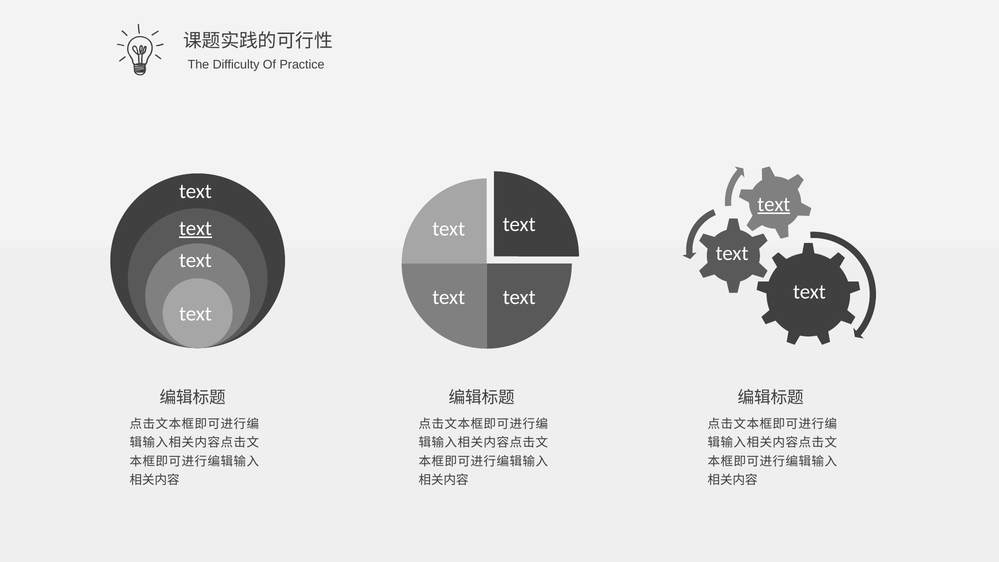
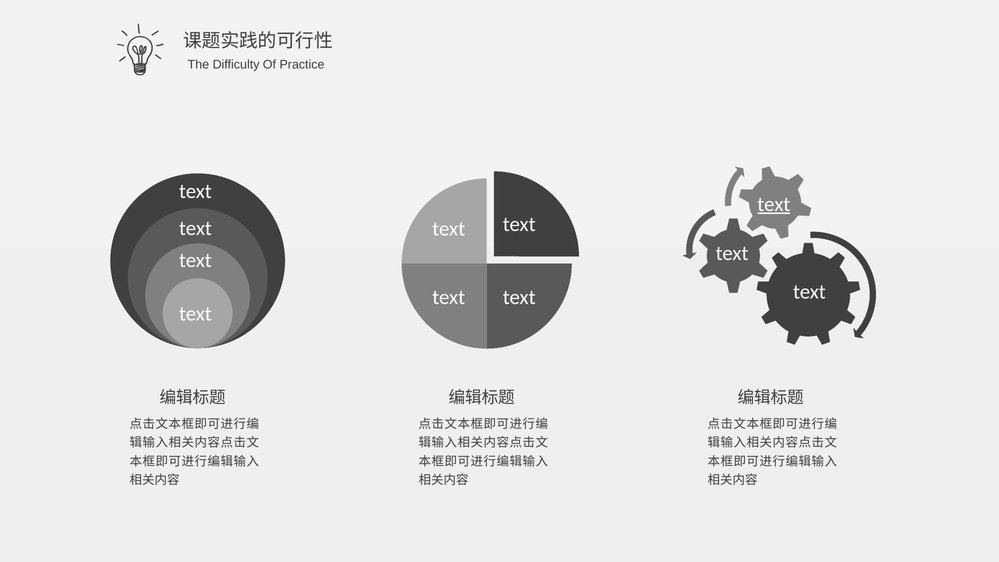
text underline: present -> none (195, 228)
